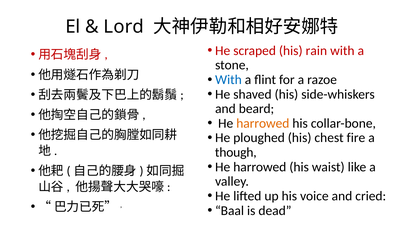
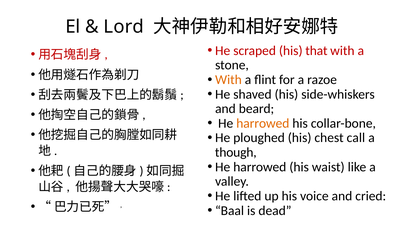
rain: rain -> that (316, 51)
With colour: blue -> orange (228, 80)
fire: fire -> call (356, 138)
